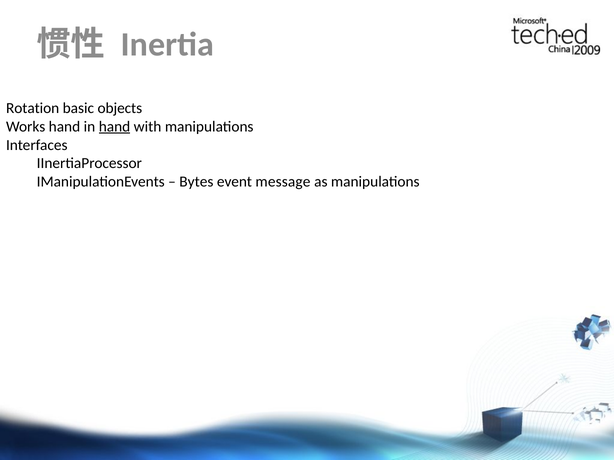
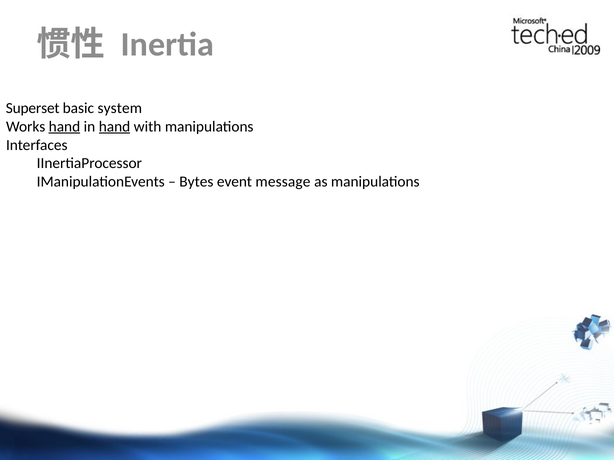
Rotation: Rotation -> Superset (33, 108)
objects: objects -> system (120, 108)
hand underline: none -> present (64, 127)
